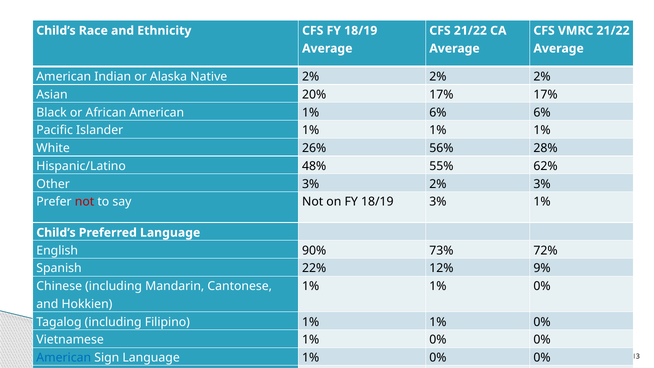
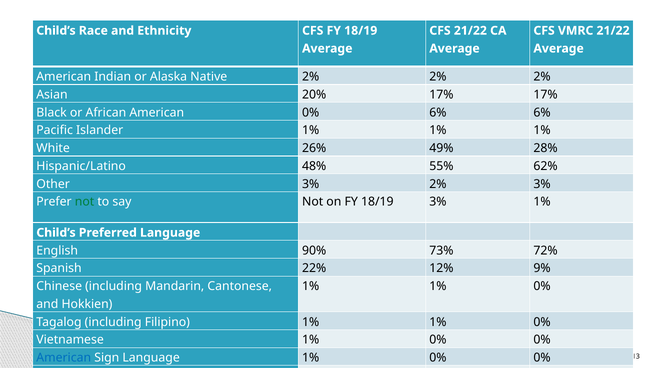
American 1%: 1% -> 0% (311, 113)
56%: 56% -> 49% (441, 148)
not colour: red -> green (85, 202)
